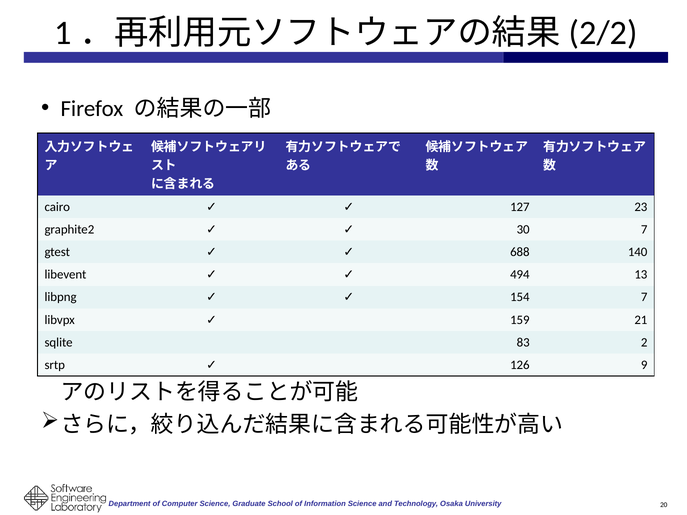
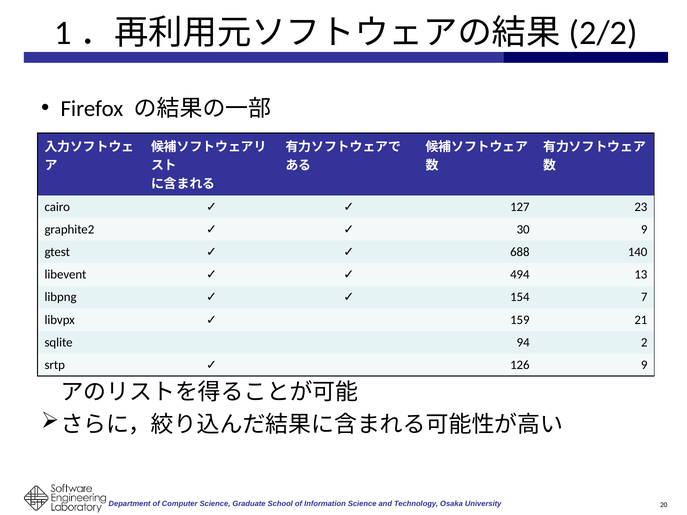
30 7: 7 -> 9 (644, 230)
83: 83 -> 94 (523, 343)
